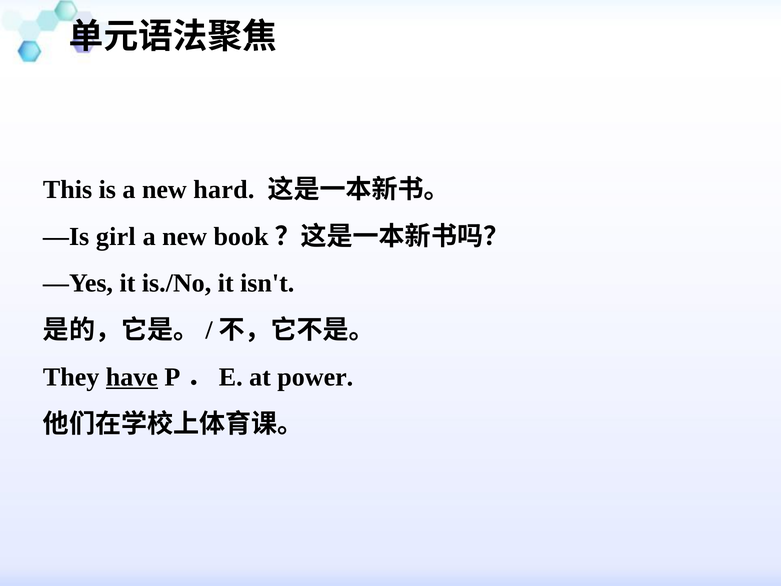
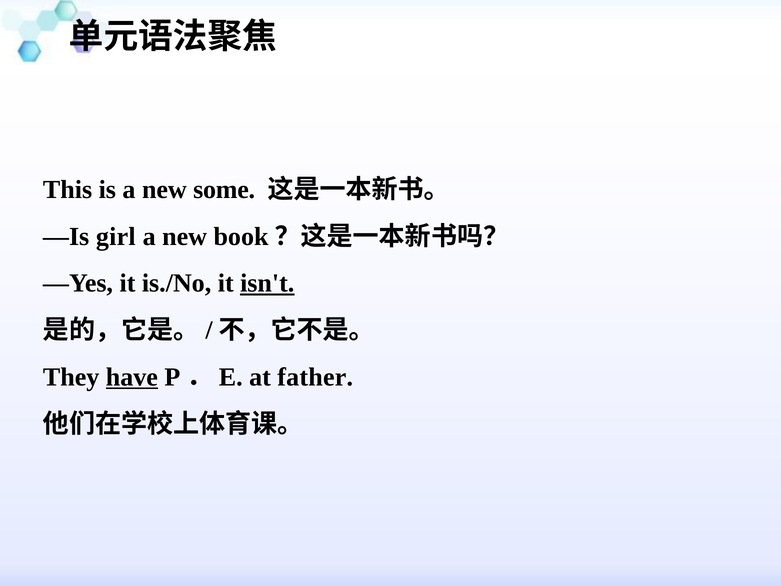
hard: hard -> some (224, 189)
isn't underline: none -> present (267, 283)
power: power -> father (315, 377)
